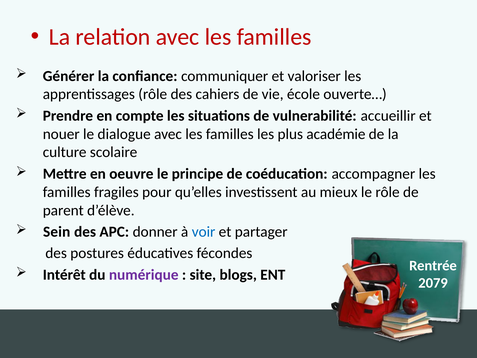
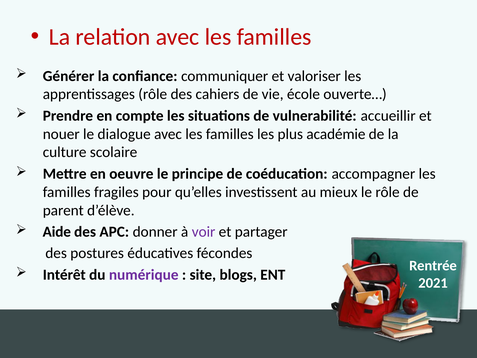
Sein: Sein -> Aide (57, 232)
voir colour: blue -> purple (204, 232)
2079: 2079 -> 2021 (433, 283)
